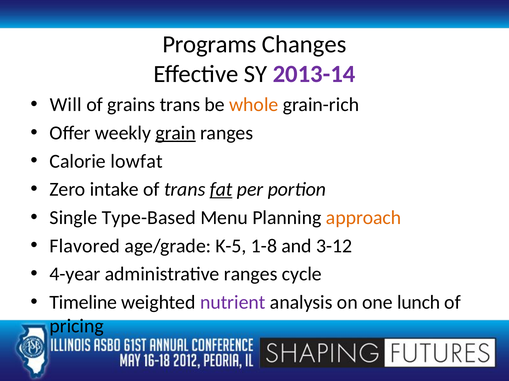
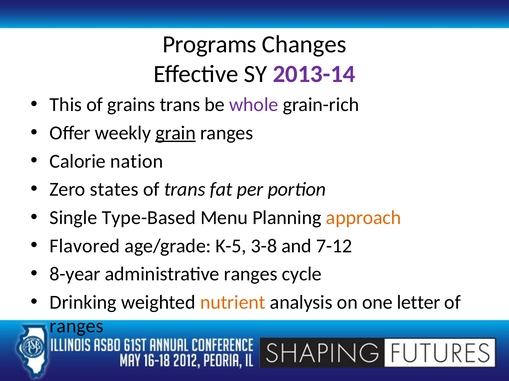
Will: Will -> This (66, 105)
whole colour: orange -> purple (254, 105)
lowfat: lowfat -> nation (137, 161)
intake: intake -> states (114, 190)
fat underline: present -> none (221, 190)
1-8: 1-8 -> 3-8 (264, 246)
3-12: 3-12 -> 7-12 (334, 246)
4-year: 4-year -> 8-year (75, 275)
Timeline: Timeline -> Drinking (83, 303)
nutrient colour: purple -> orange (233, 303)
lunch: lunch -> letter (419, 303)
pricing: pricing -> ranges (77, 327)
